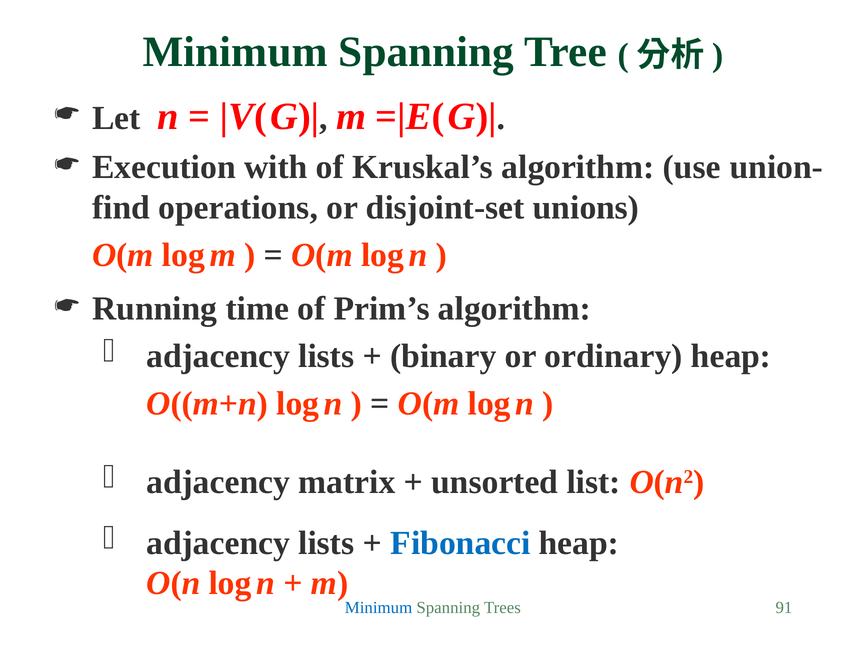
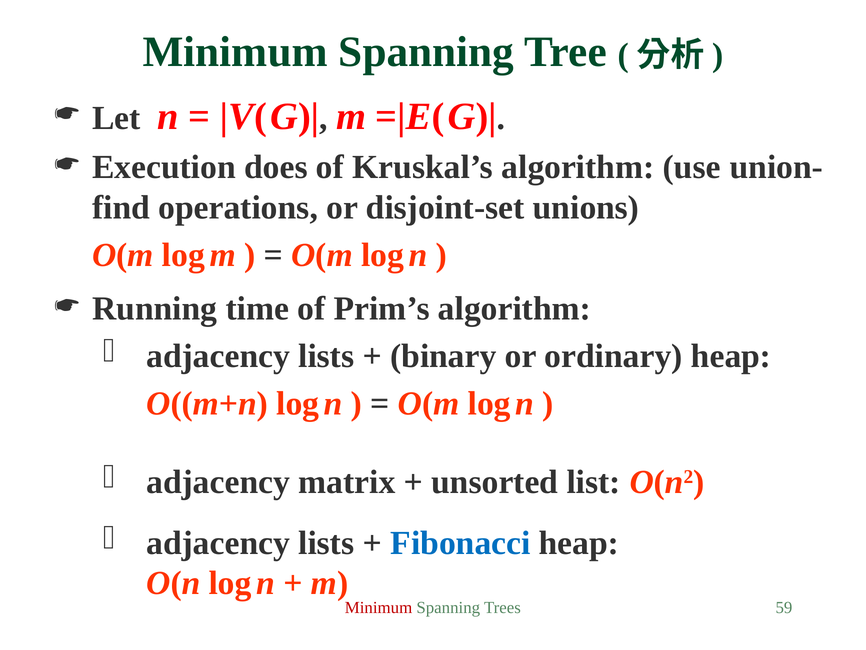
with: with -> does (276, 167)
Minimum colour: blue -> red (379, 607)
91: 91 -> 59 (784, 607)
